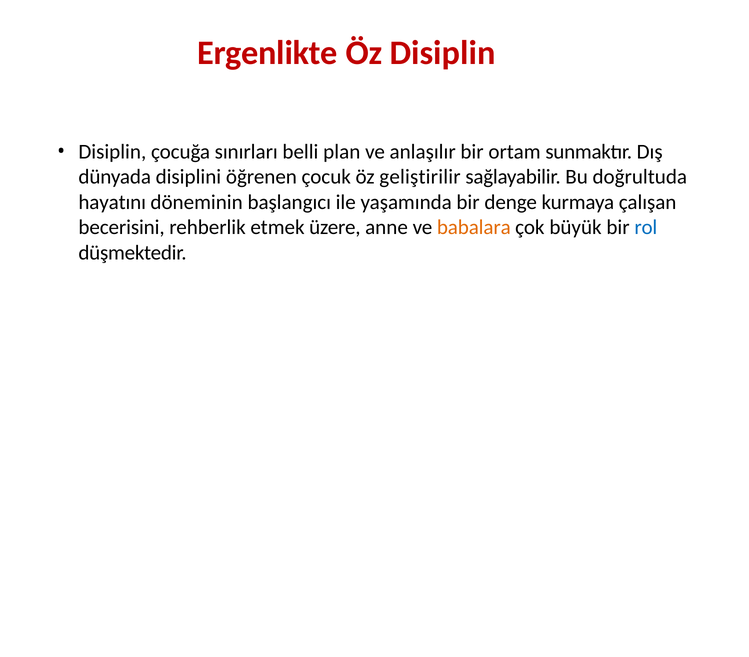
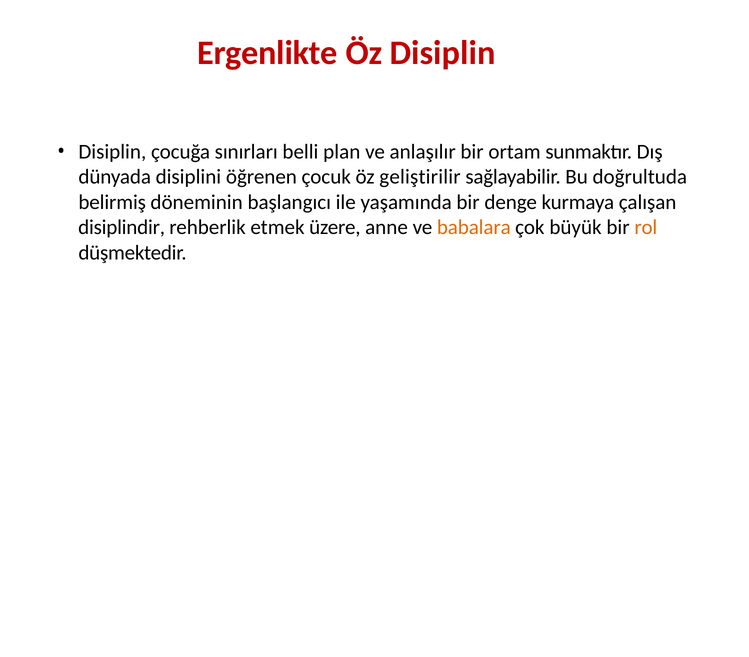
hayatını: hayatını -> belirmiş (112, 202)
becerisini: becerisini -> disiplindir (122, 228)
rol colour: blue -> orange (646, 228)
